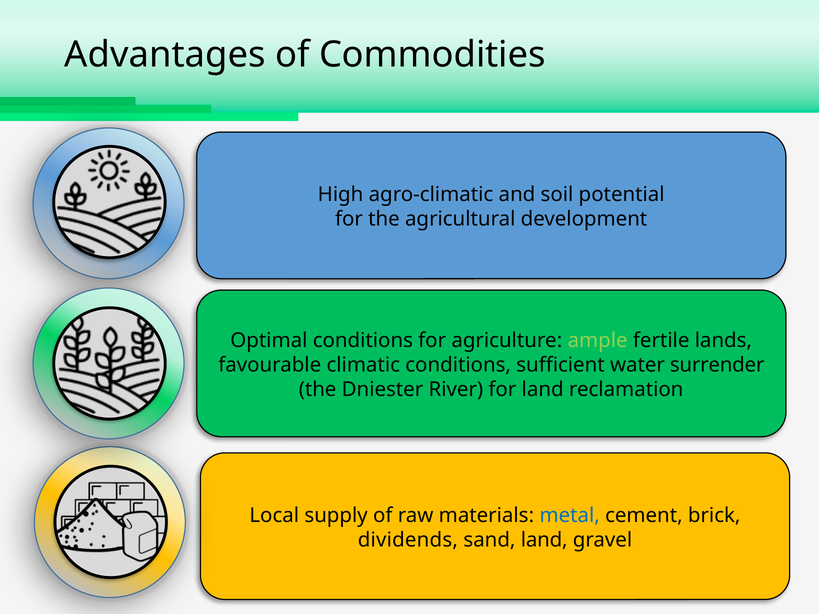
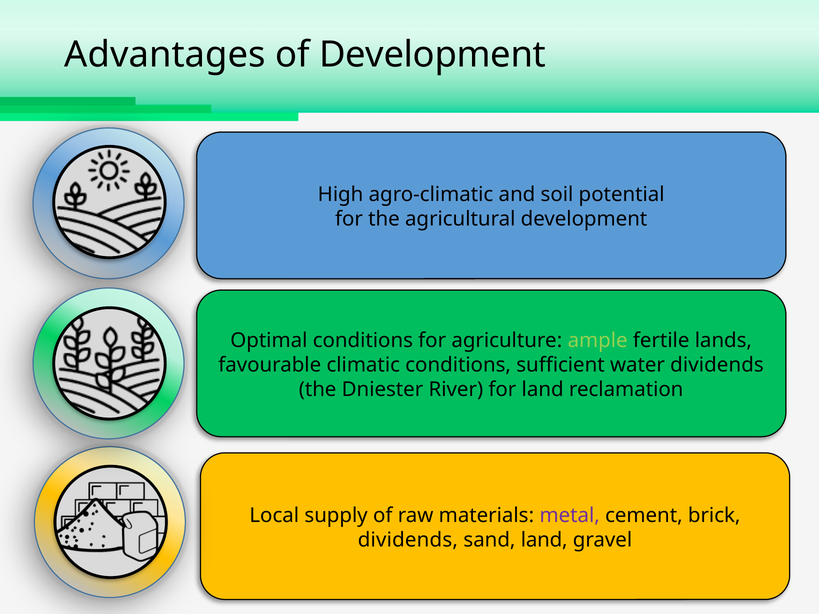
of Commodities: Commodities -> Development (432, 55)
water surrender: surrender -> dividends (717, 365)
metal colour: blue -> purple (570, 516)
